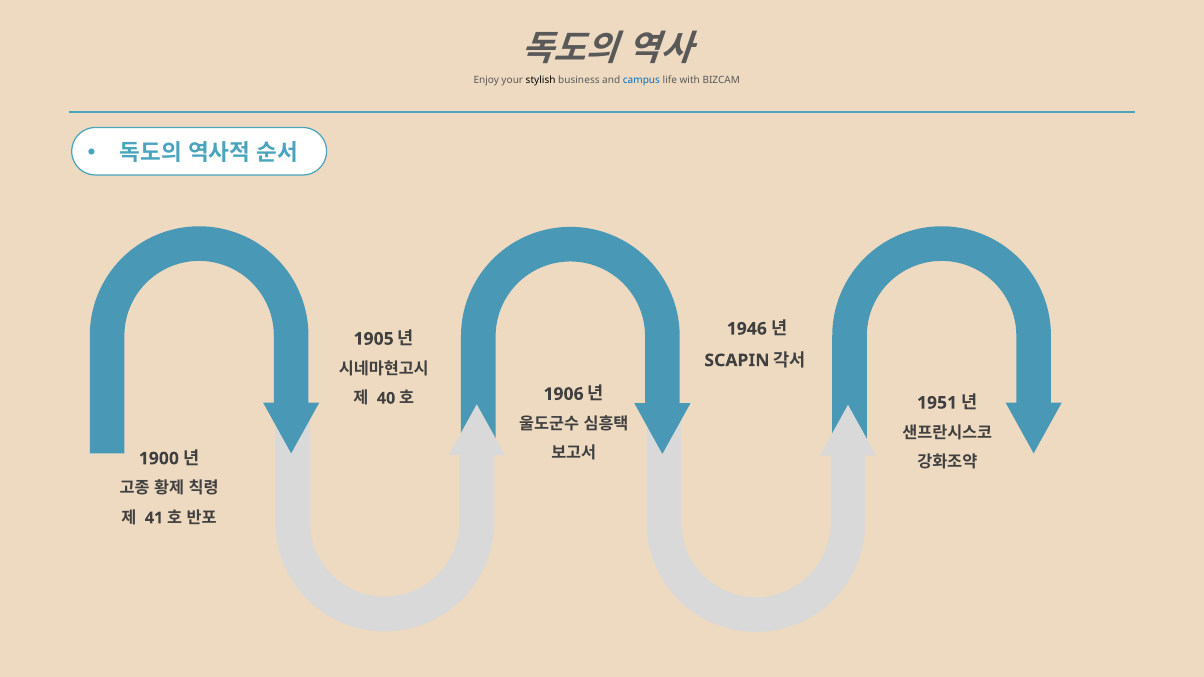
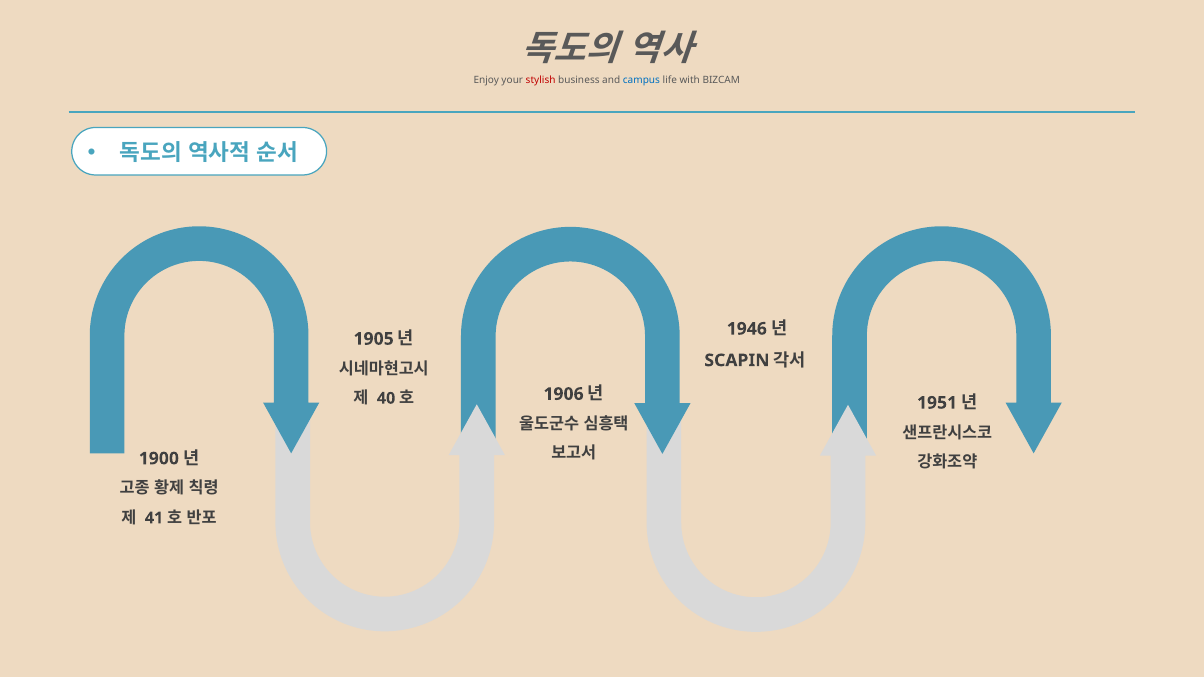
stylish colour: black -> red (541, 80)
